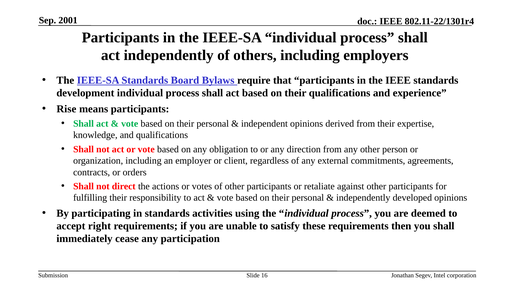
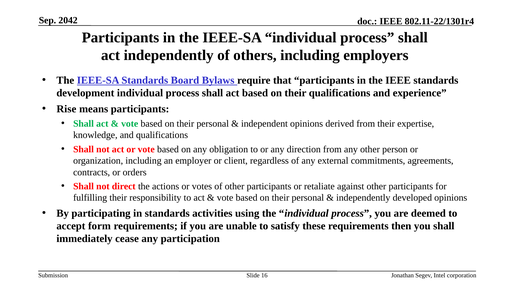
2001: 2001 -> 2042 (68, 20)
right: right -> form (99, 226)
